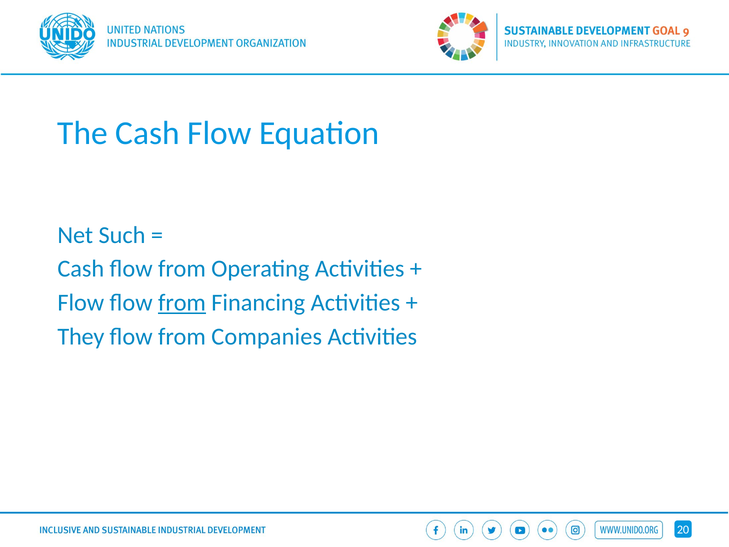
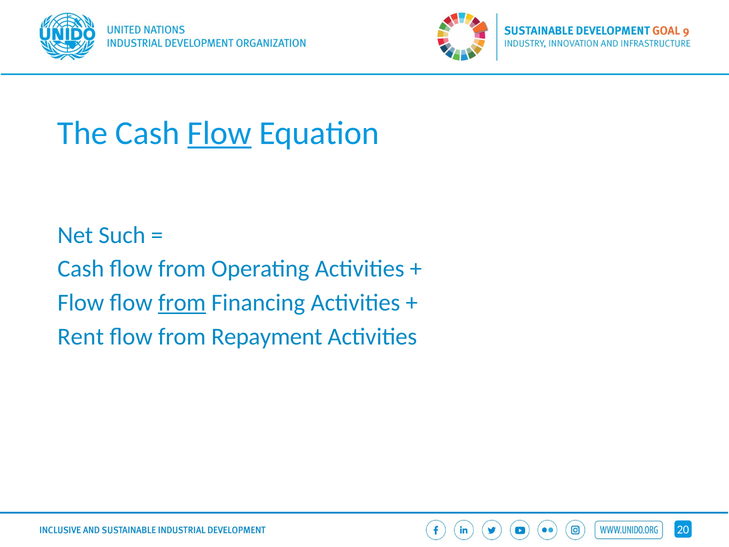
Flow underline: none -> present (219, 133)
They: They -> Rent (81, 336)
Companies: Companies -> Repayment (267, 336)
